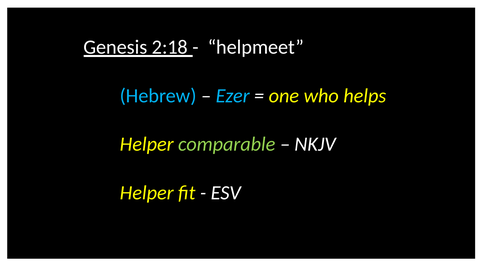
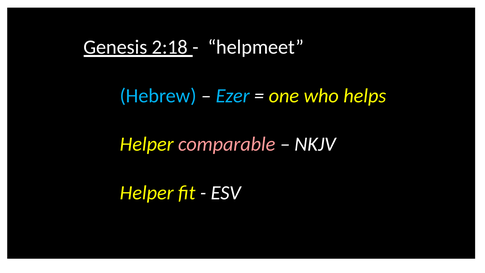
comparable colour: light green -> pink (227, 144)
